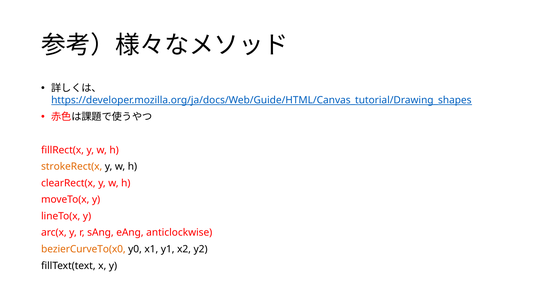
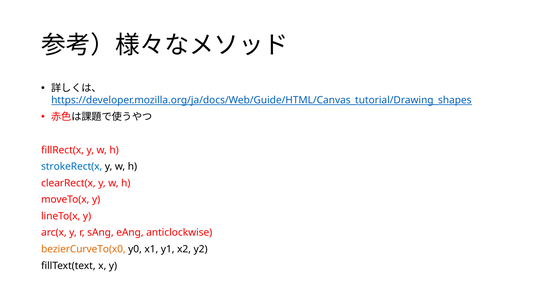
strokeRect(x colour: orange -> blue (72, 167)
